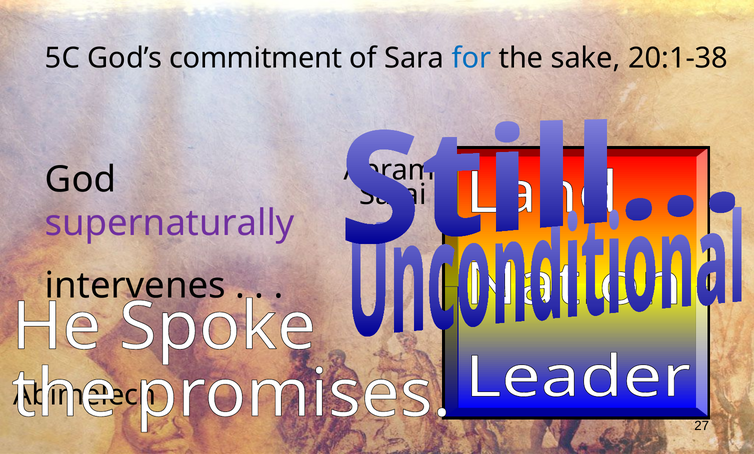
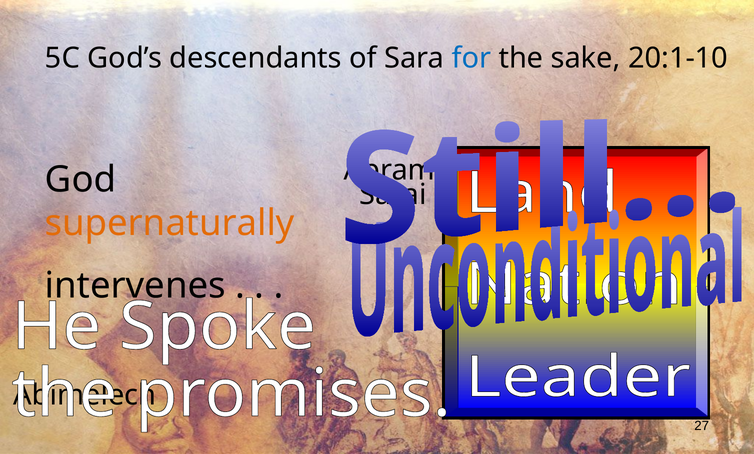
commitment: commitment -> descendants (256, 58)
20:1-38: 20:1-38 -> 20:1-10 (678, 58)
supernaturally colour: purple -> orange (170, 223)
